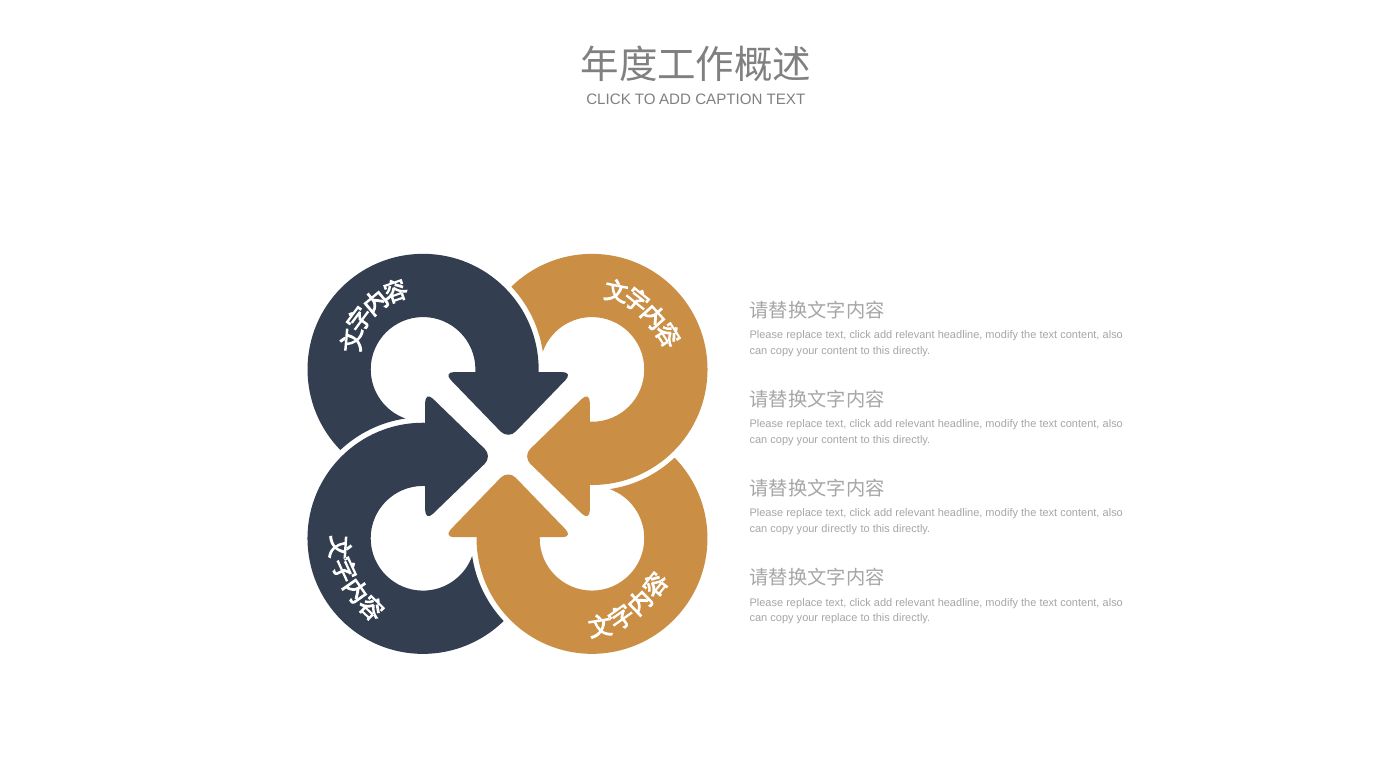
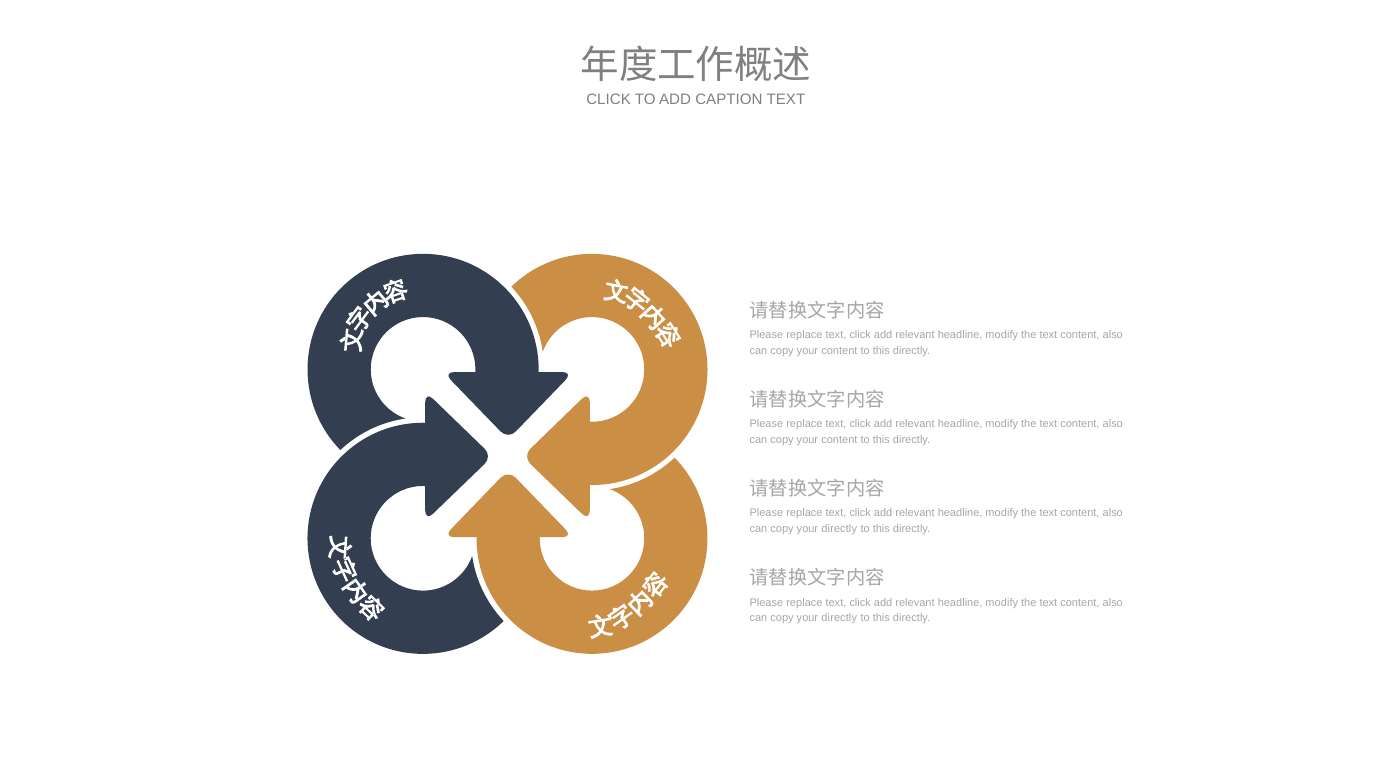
replace: replace -> directly (839, 618)
